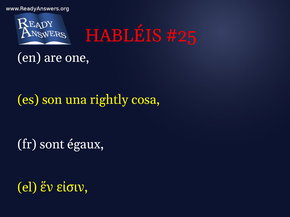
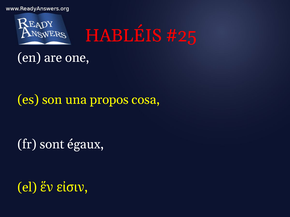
rightly: rightly -> propos (109, 100)
